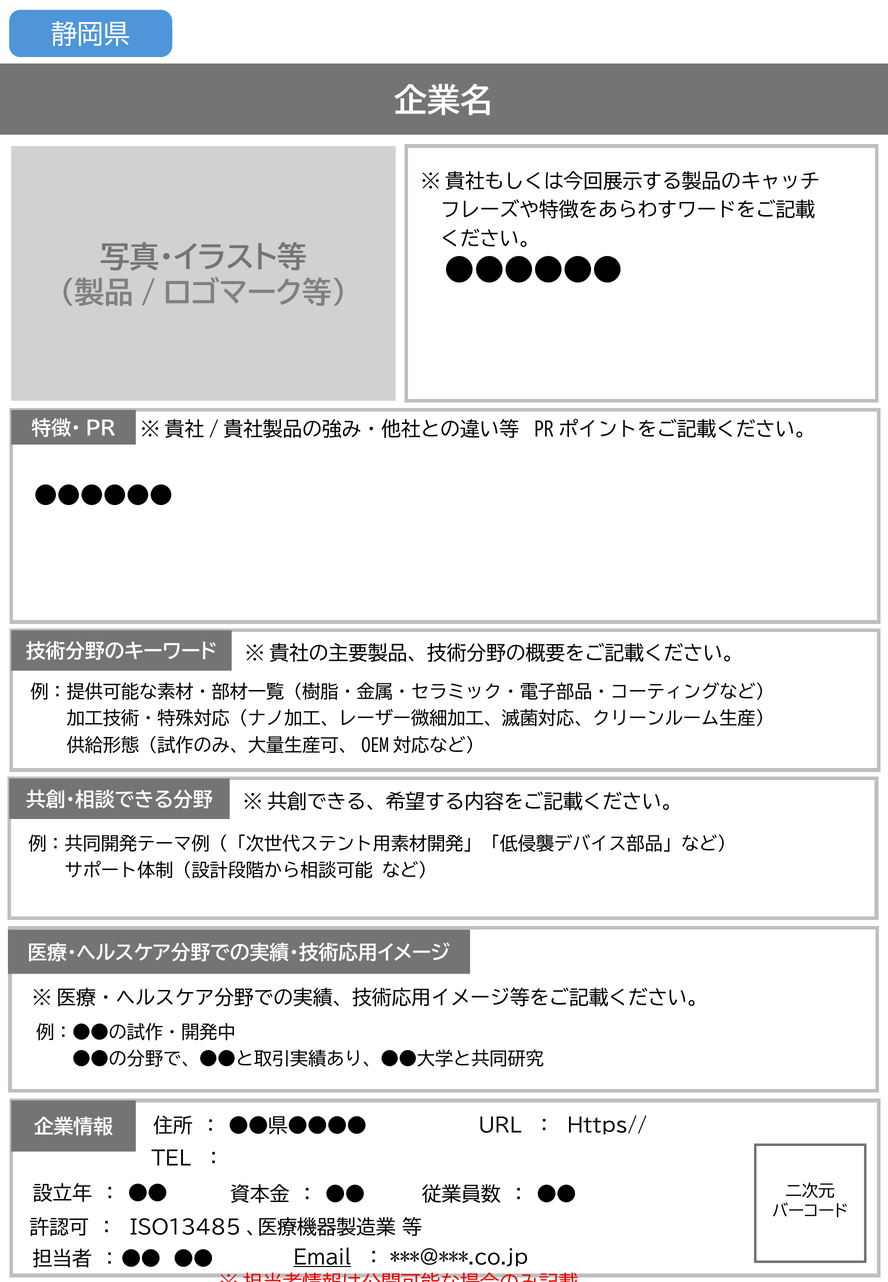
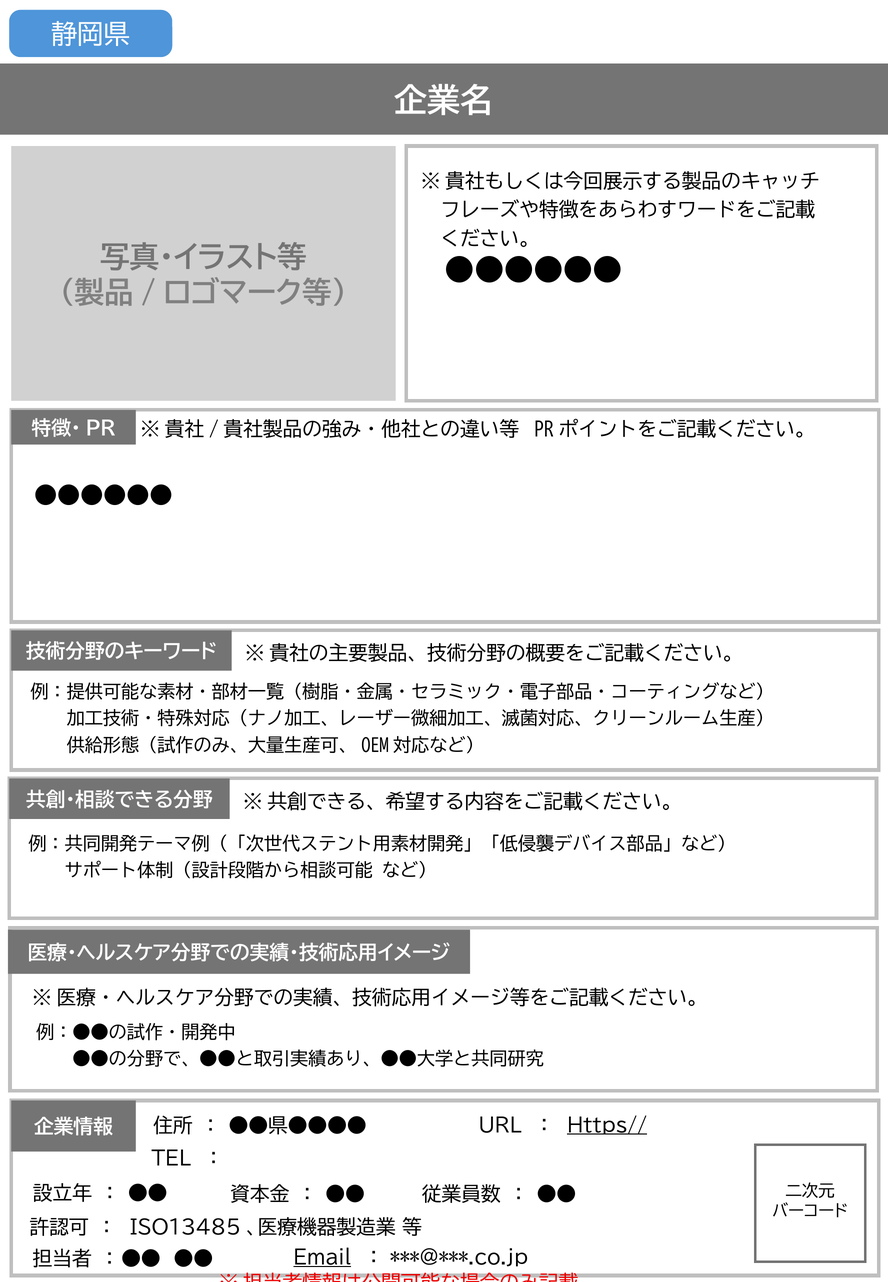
Https// underline: none -> present (607, 1126)
